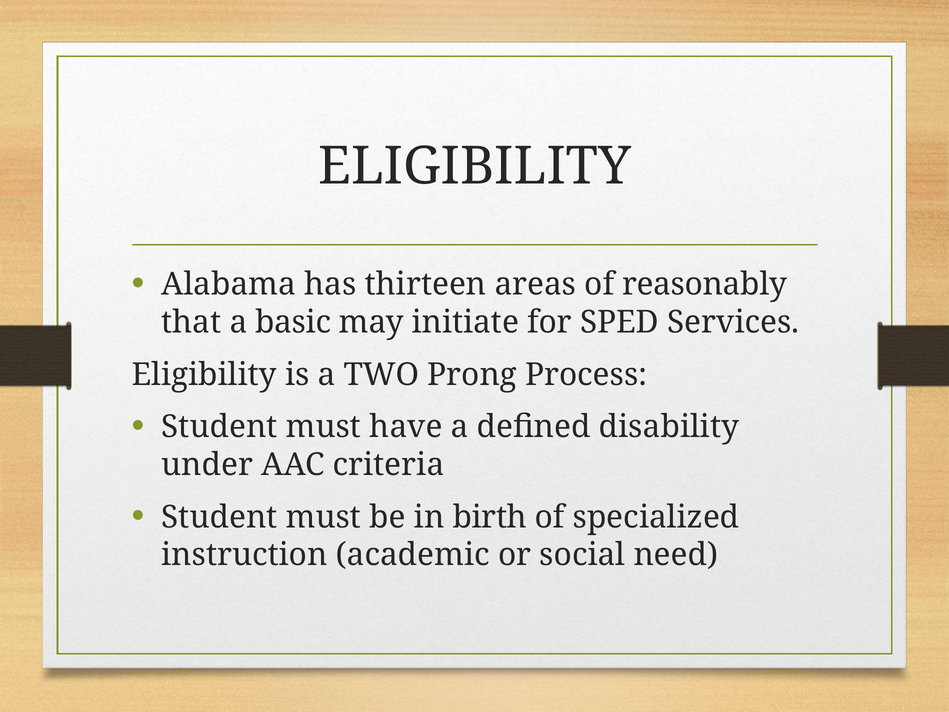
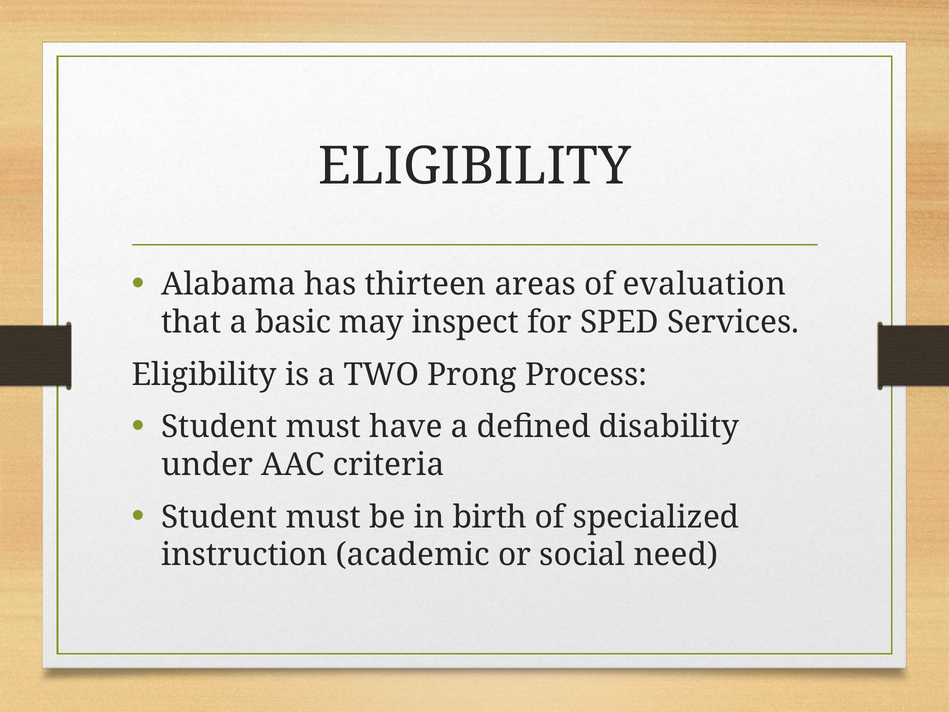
reasonably: reasonably -> evaluation (704, 284)
initiate: initiate -> inspect (465, 322)
